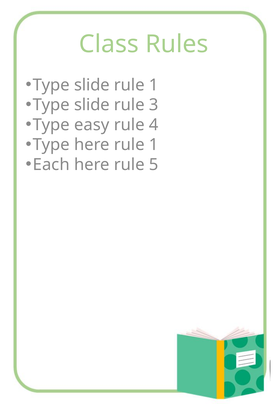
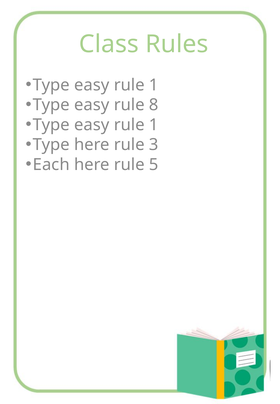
slide: slide -> easy (92, 85)
slide: slide -> easy (92, 105)
3: 3 -> 8 (154, 105)
4: 4 -> 1 (154, 125)
here rule 1: 1 -> 3 (154, 145)
